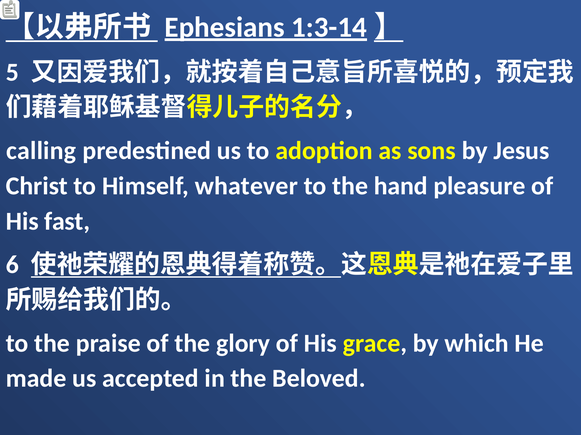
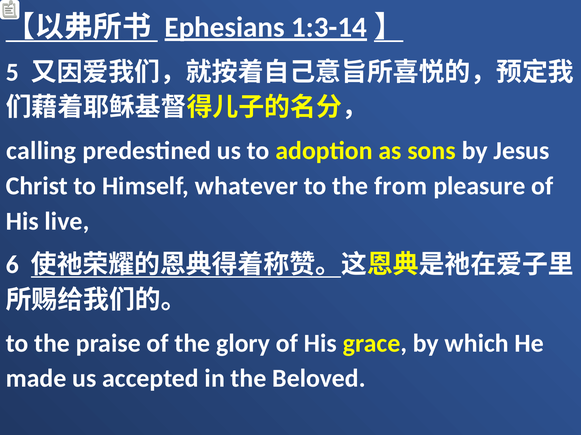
hand: hand -> from (401, 186)
fast: fast -> live (67, 222)
